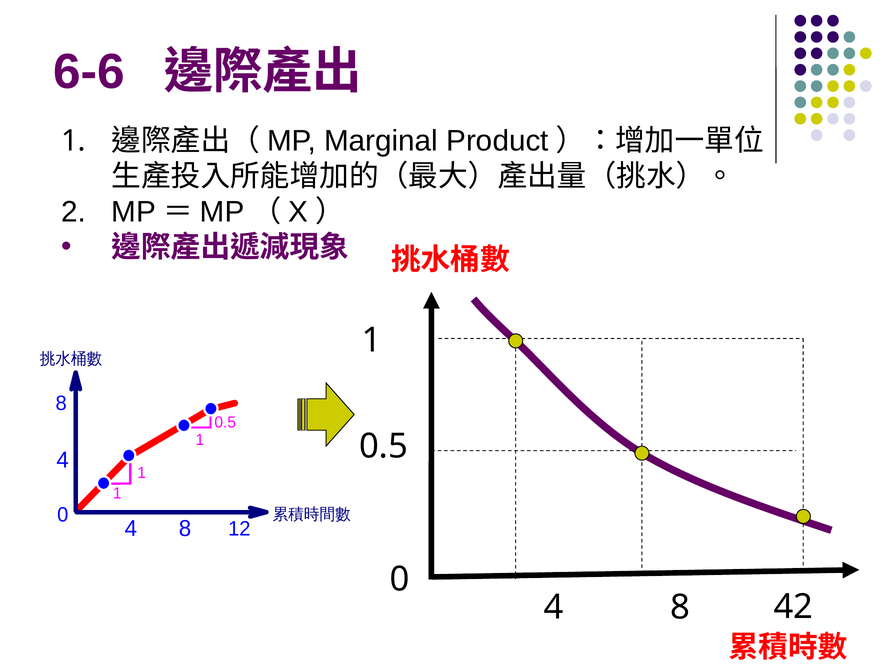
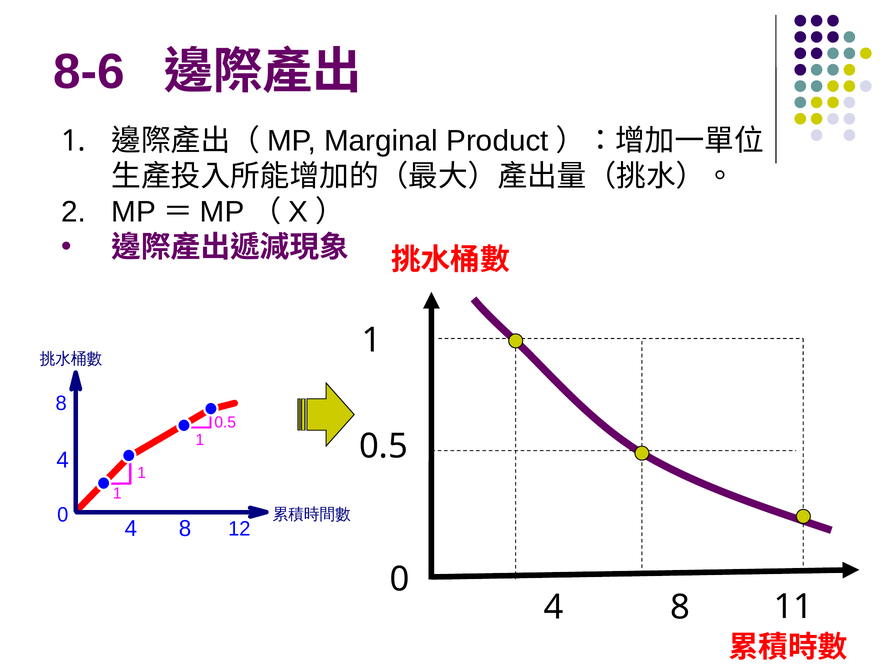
6-6: 6-6 -> 8-6 (89, 72)
42: 42 -> 11 (793, 607)
